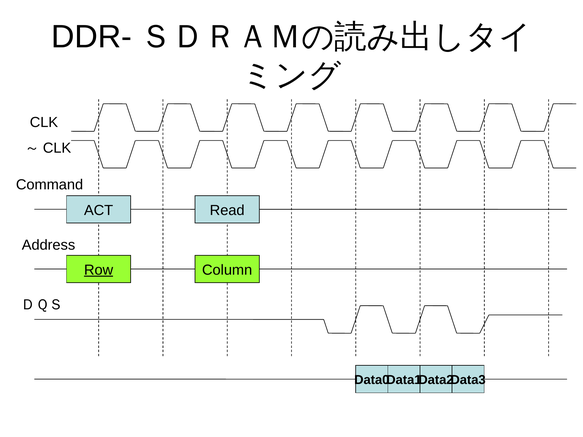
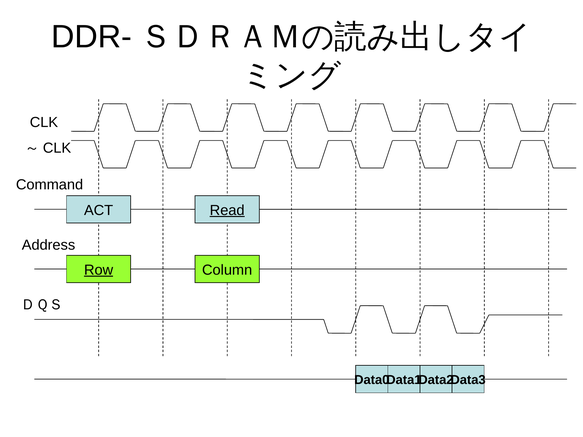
Read underline: none -> present (227, 210)
